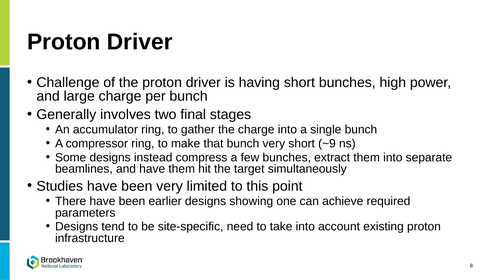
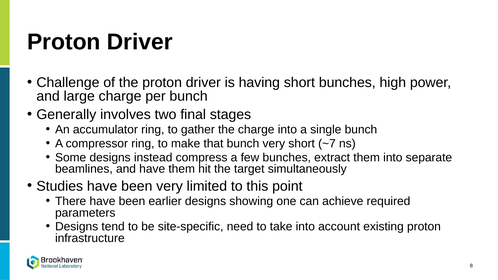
~9: ~9 -> ~7 (327, 144)
